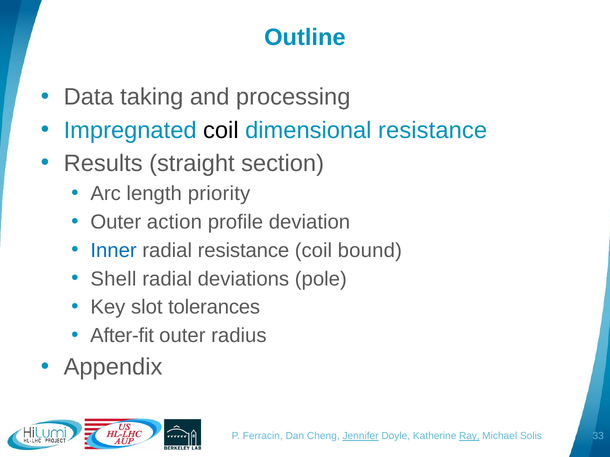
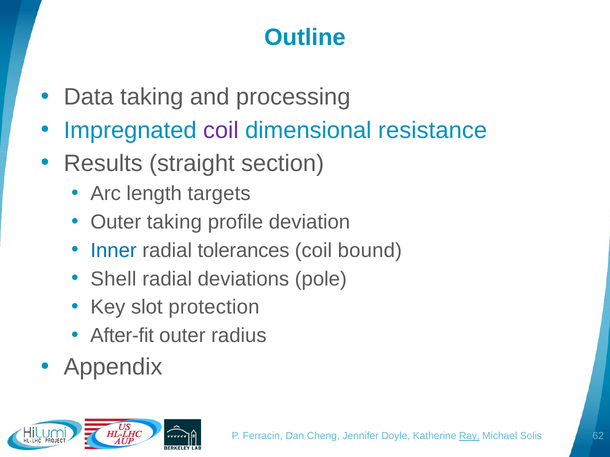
coil colour: black -> purple (221, 130)
priority: priority -> targets (219, 194)
Outer action: action -> taking (174, 222)
radial resistance: resistance -> tolerances (244, 251)
tolerances: tolerances -> protection (214, 308)
Jennifer underline: present -> none (361, 437)
33: 33 -> 62 (598, 436)
